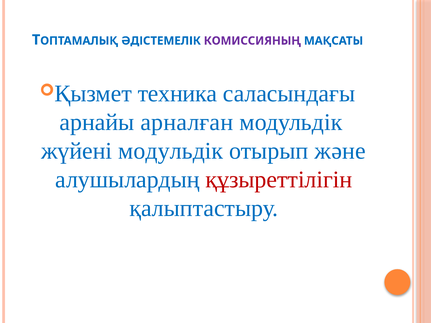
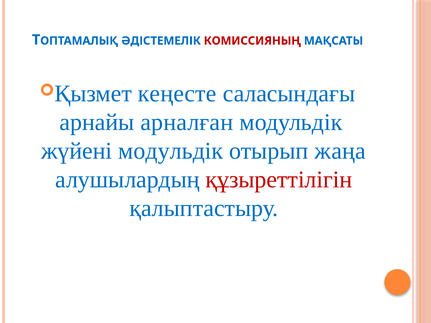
КОМИССИЯНЫҢ colour: purple -> red (252, 41)
техника: техника -> кеңесте (177, 94)
және: және -> жаңа (340, 151)
